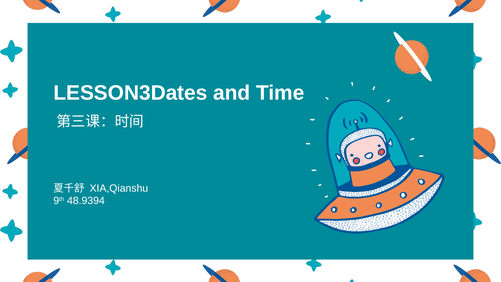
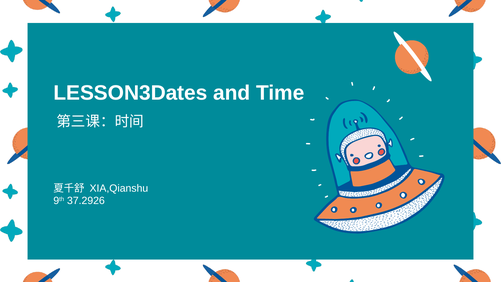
48.9394: 48.9394 -> 37.2926 (86, 201)
